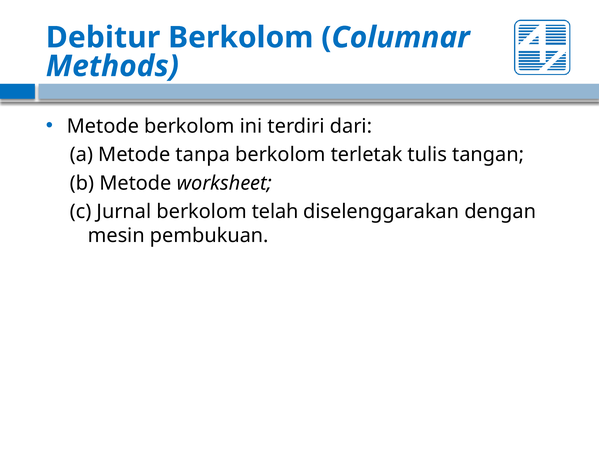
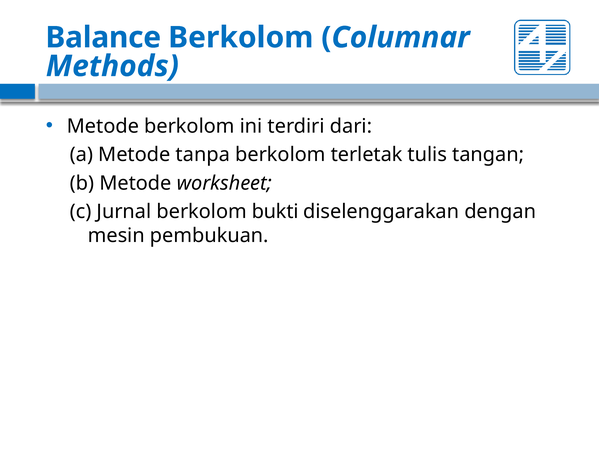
Debitur: Debitur -> Balance (103, 38)
telah: telah -> bukti (275, 212)
